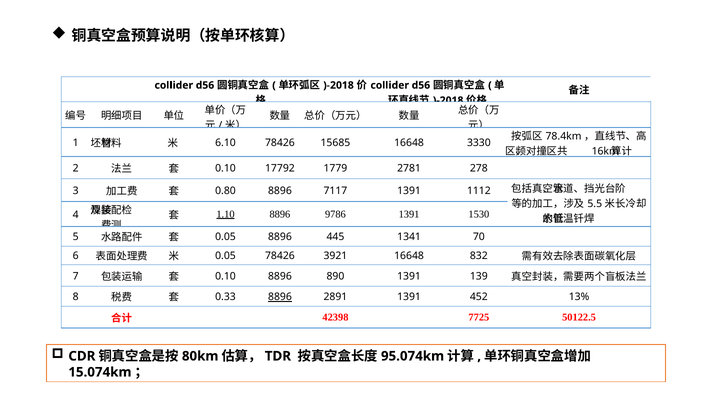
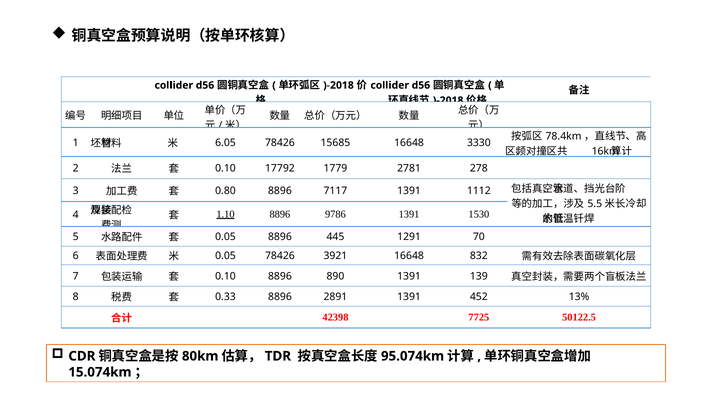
6.10: 6.10 -> 6.05 (225, 142)
1341: 1341 -> 1291 (409, 237)
8896 underline: present -> none (280, 297)
